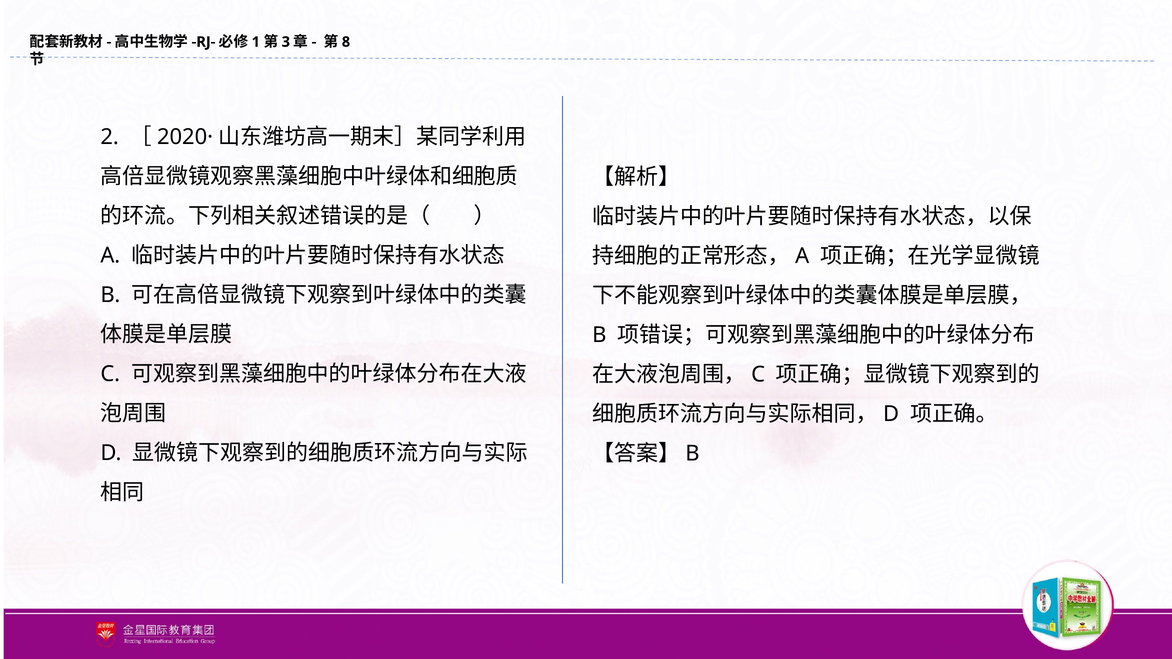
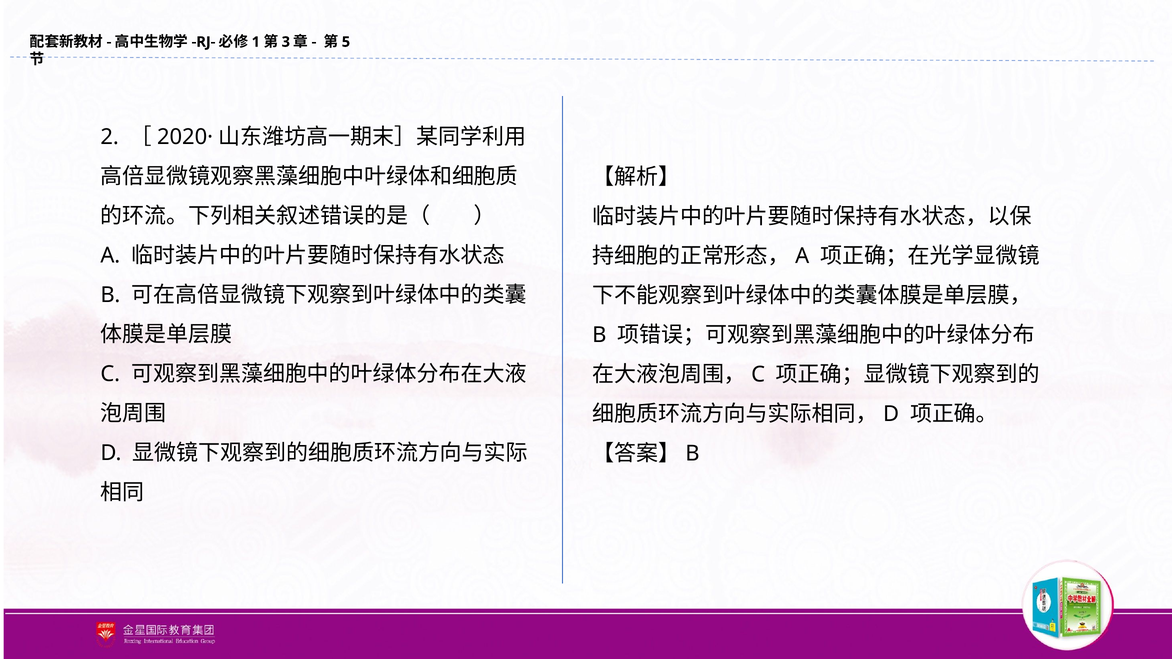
8: 8 -> 5 (346, 42)
